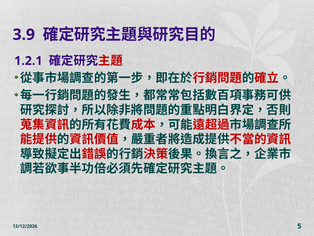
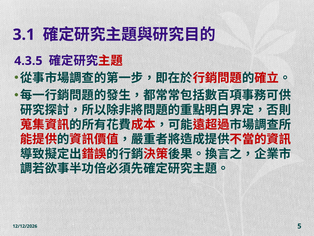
3.9: 3.9 -> 3.1 (24, 35)
1.2.1: 1.2.1 -> 4.3.5 (28, 61)
